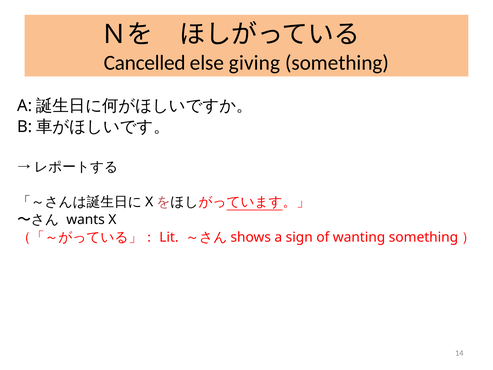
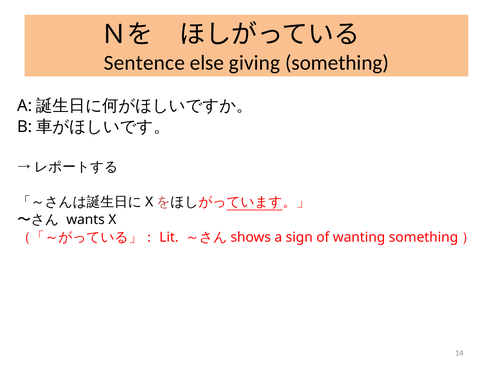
Cancelled: Cancelled -> Sentence (144, 63)
